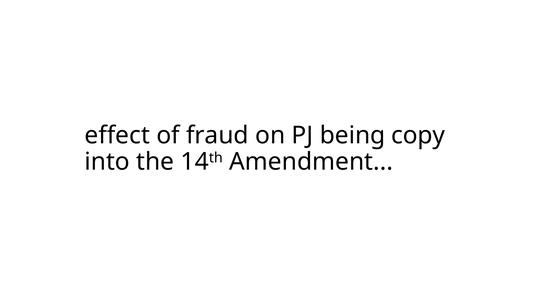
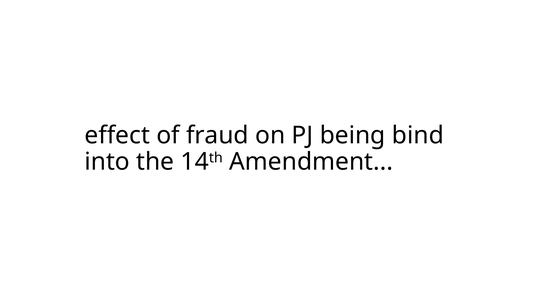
copy: copy -> bind (418, 135)
